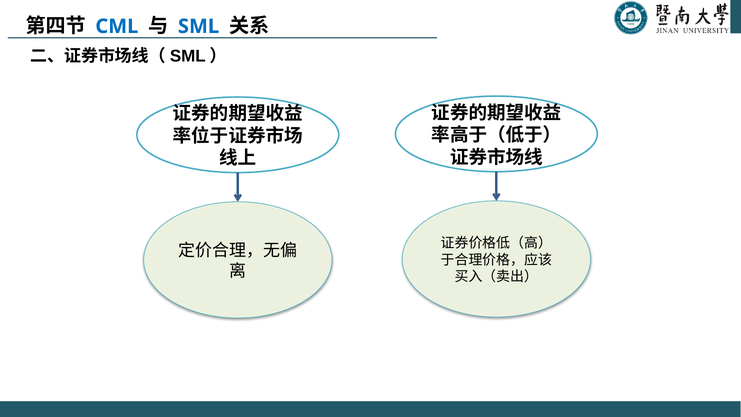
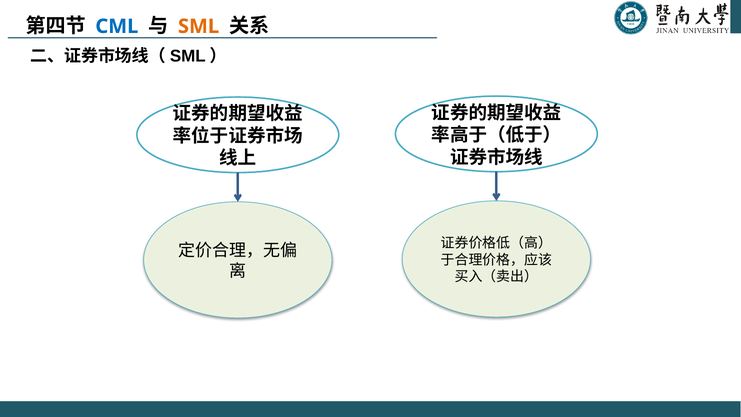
SML colour: blue -> orange (199, 26)
